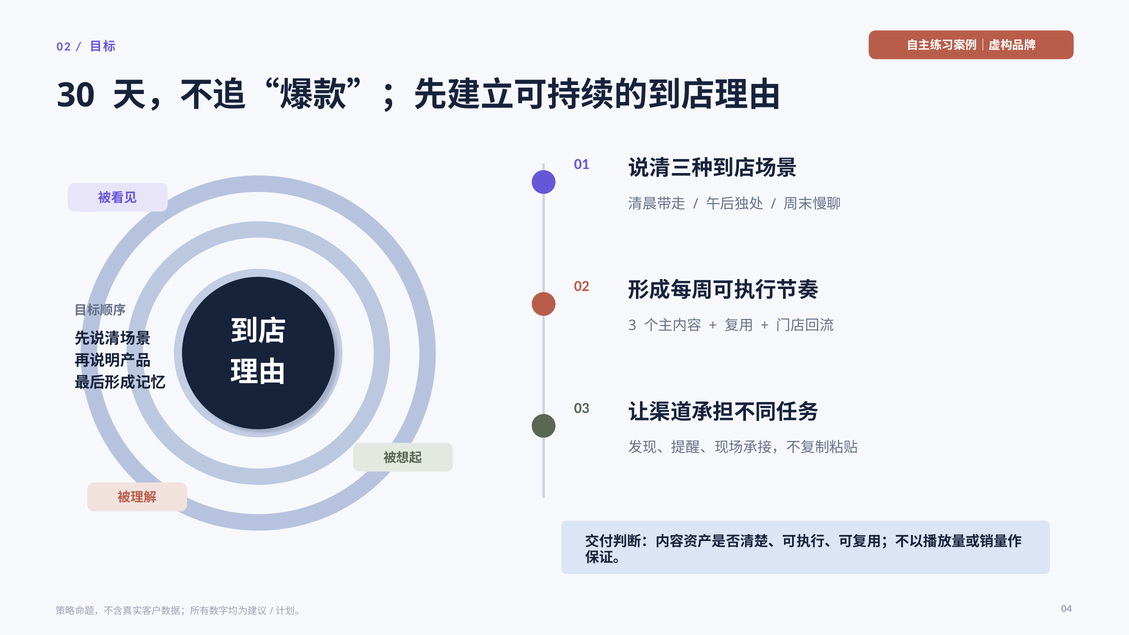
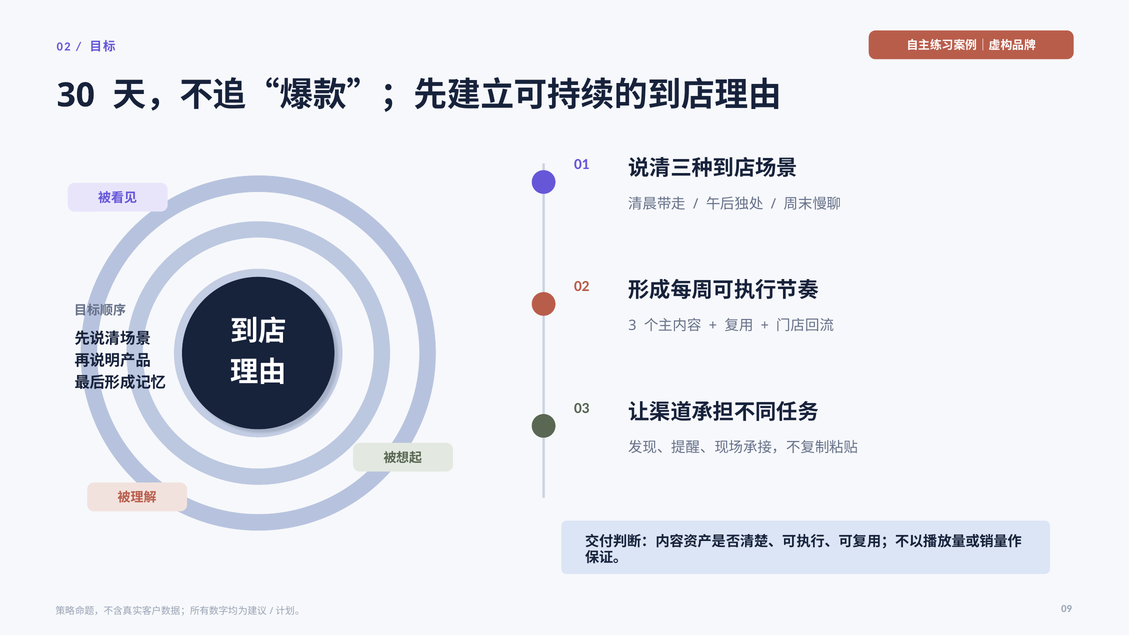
04: 04 -> 09 (1067, 609)
